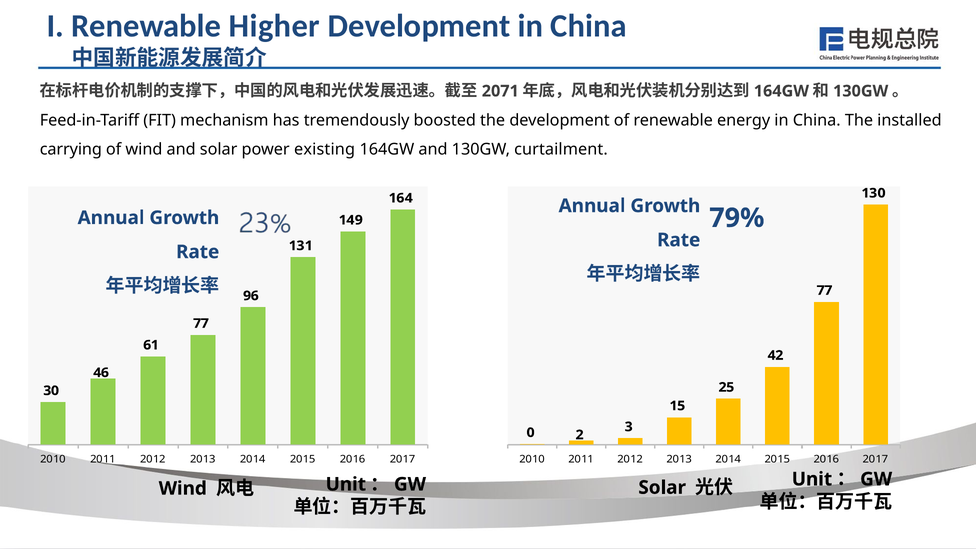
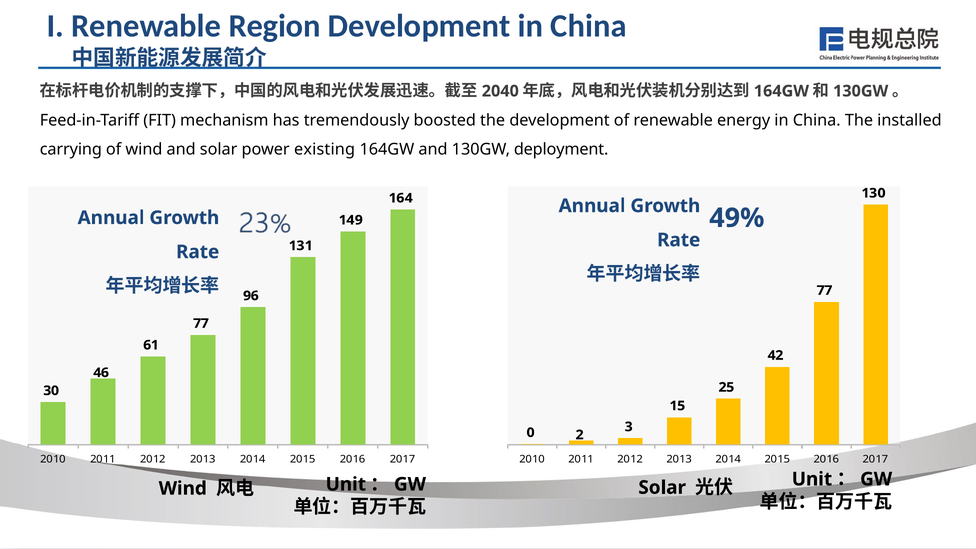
Higher: Higher -> Region (275, 26)
2071: 2071 -> 2040 (500, 91)
curtailment: curtailment -> deployment (561, 150)
79%: 79% -> 49% (737, 218)
